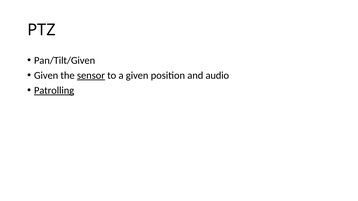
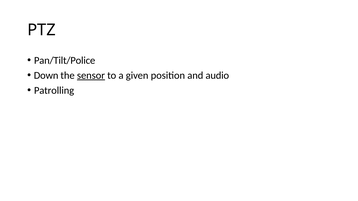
Pan/Tilt/Given: Pan/Tilt/Given -> Pan/Tilt/Police (65, 61)
Given: Given -> Down (46, 76)
Patrolling underline: present -> none (54, 91)
